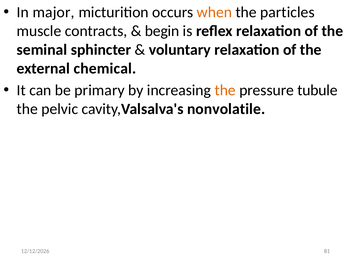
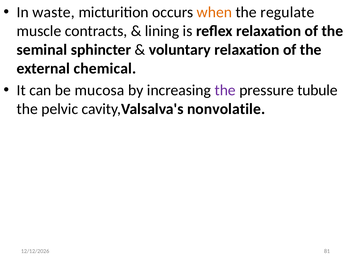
major: major -> waste (54, 12)
particles: particles -> regulate (287, 12)
begin: begin -> lining (162, 31)
primary: primary -> mucosa (99, 90)
the colour: orange -> purple (225, 90)
